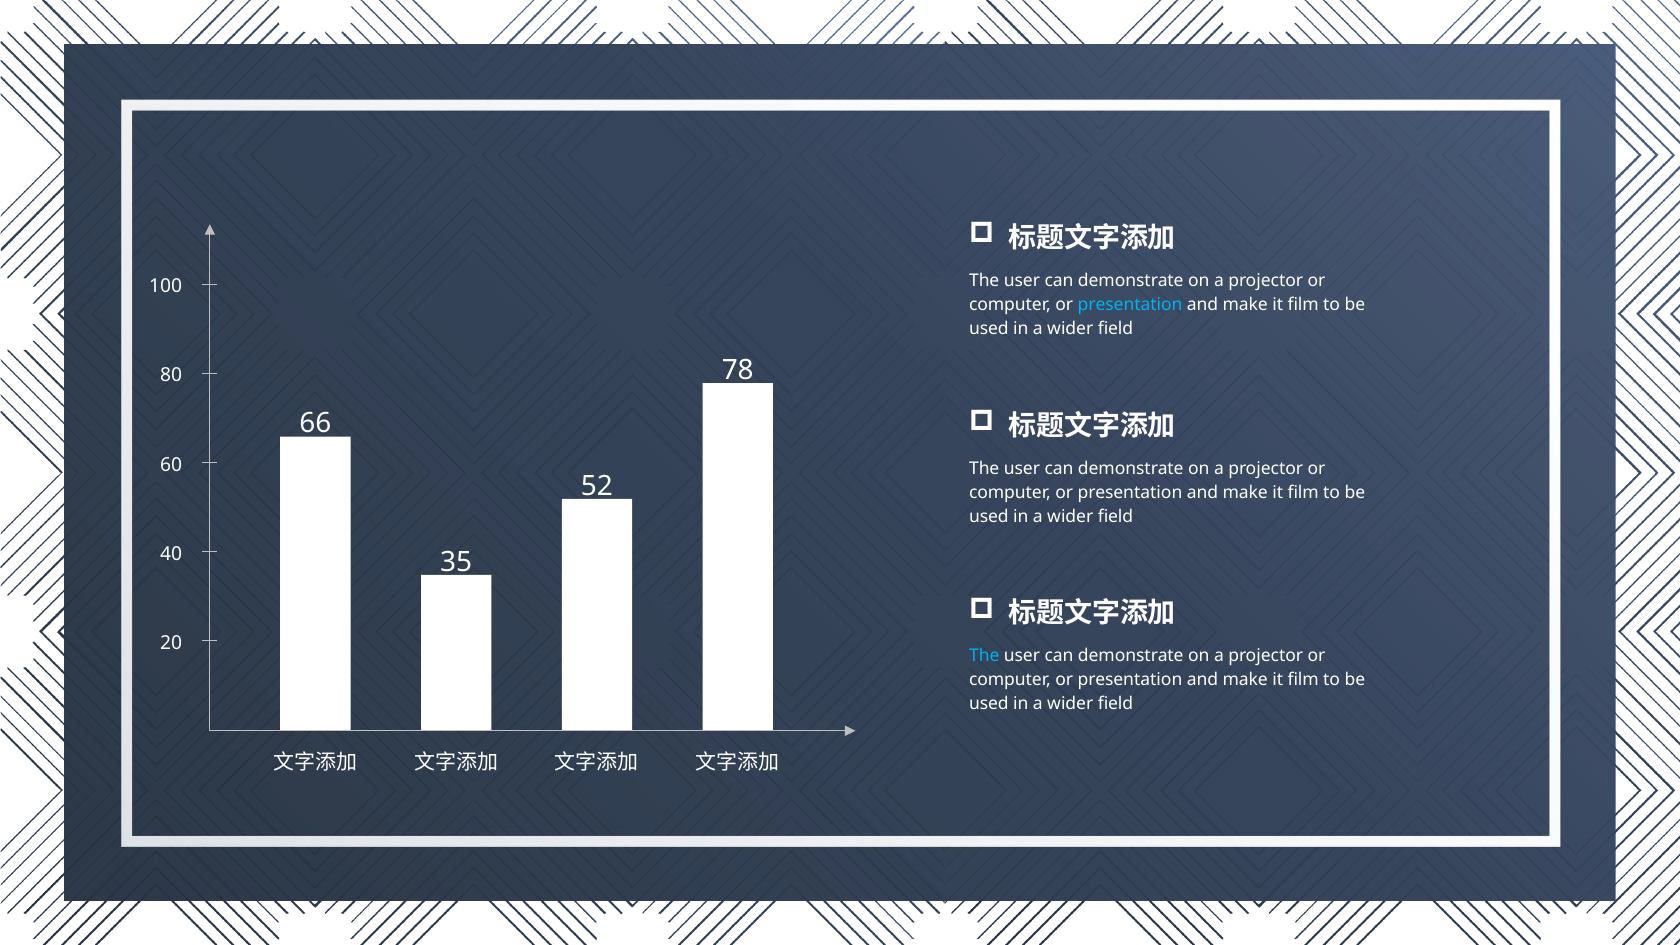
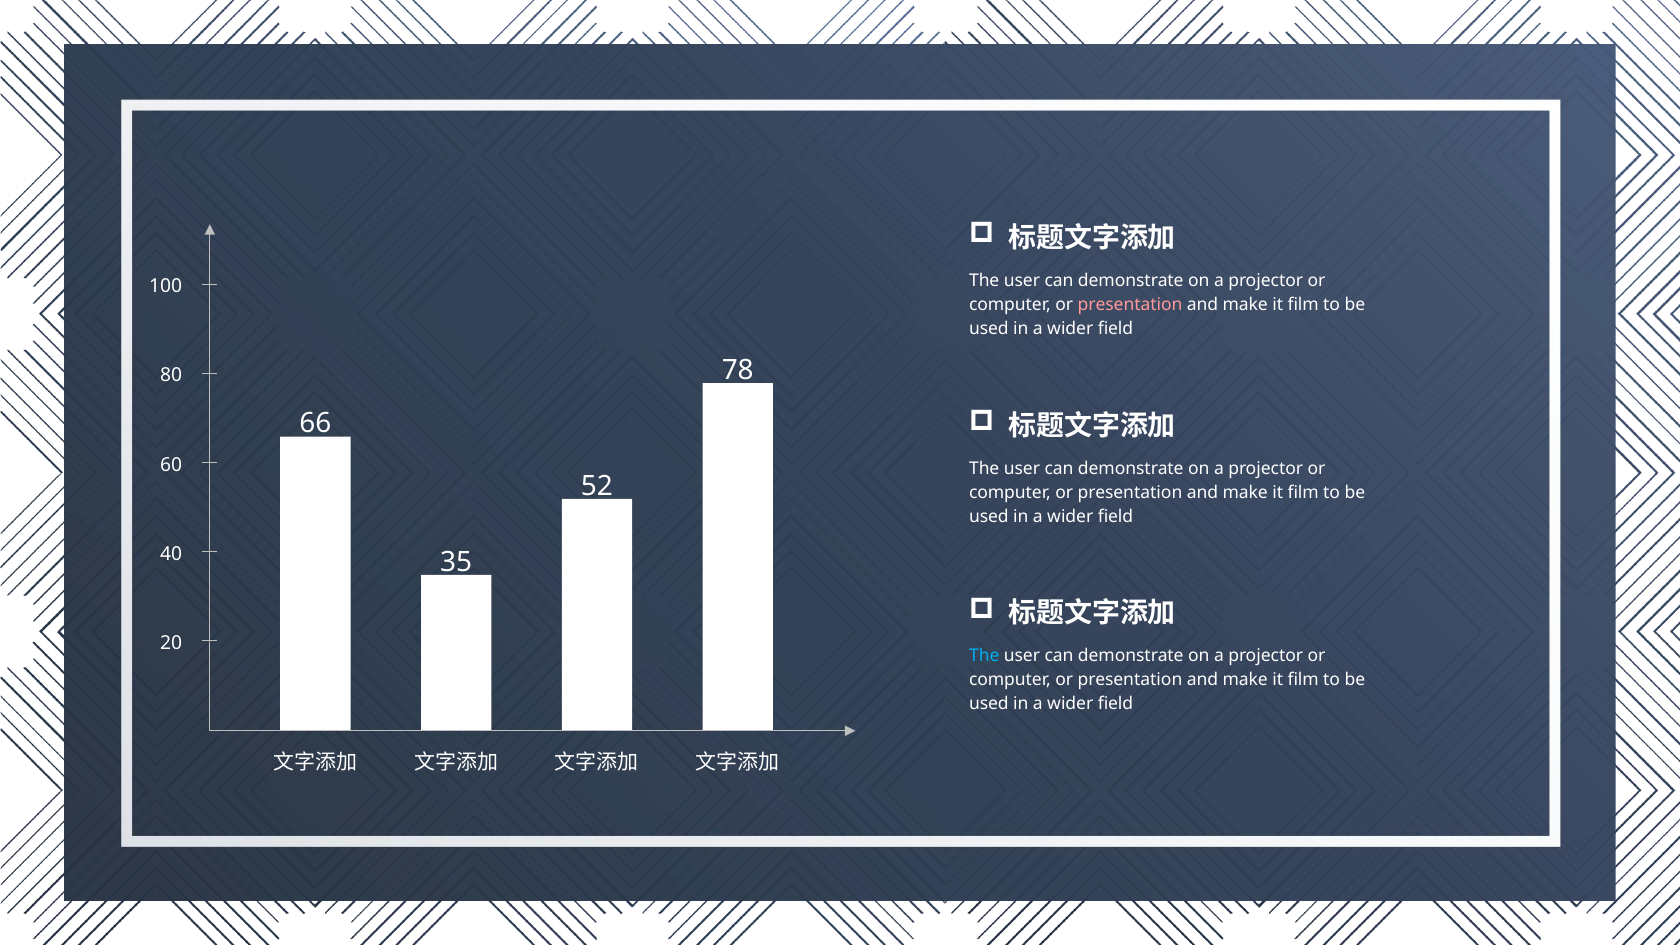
presentation colour: light blue -> pink (1130, 305)
